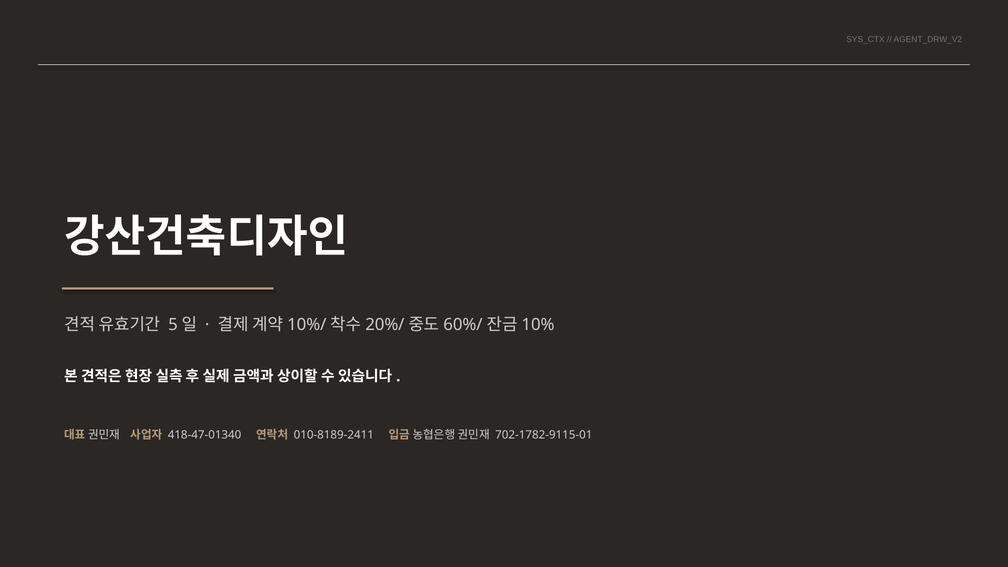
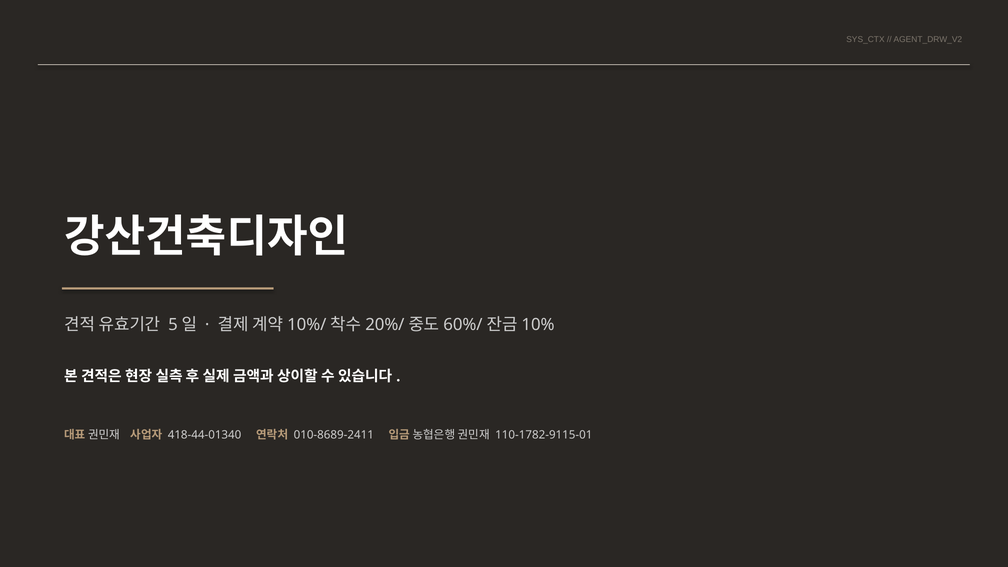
418-47-01340: 418-47-01340 -> 418-44-01340 (205, 435)
010-8189-2411: 010-8189-2411 -> 010-8689-2411 (334, 435)
702-1782-9115-01: 702-1782-9115-01 -> 110-1782-9115-01 (544, 435)
